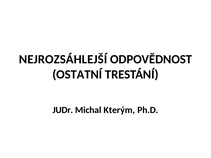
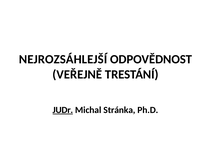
OSTATNÍ: OSTATNÍ -> VEŘEJNĚ (77, 75)
JUDr underline: none -> present (63, 110)
Kterým: Kterým -> Stránka (119, 110)
